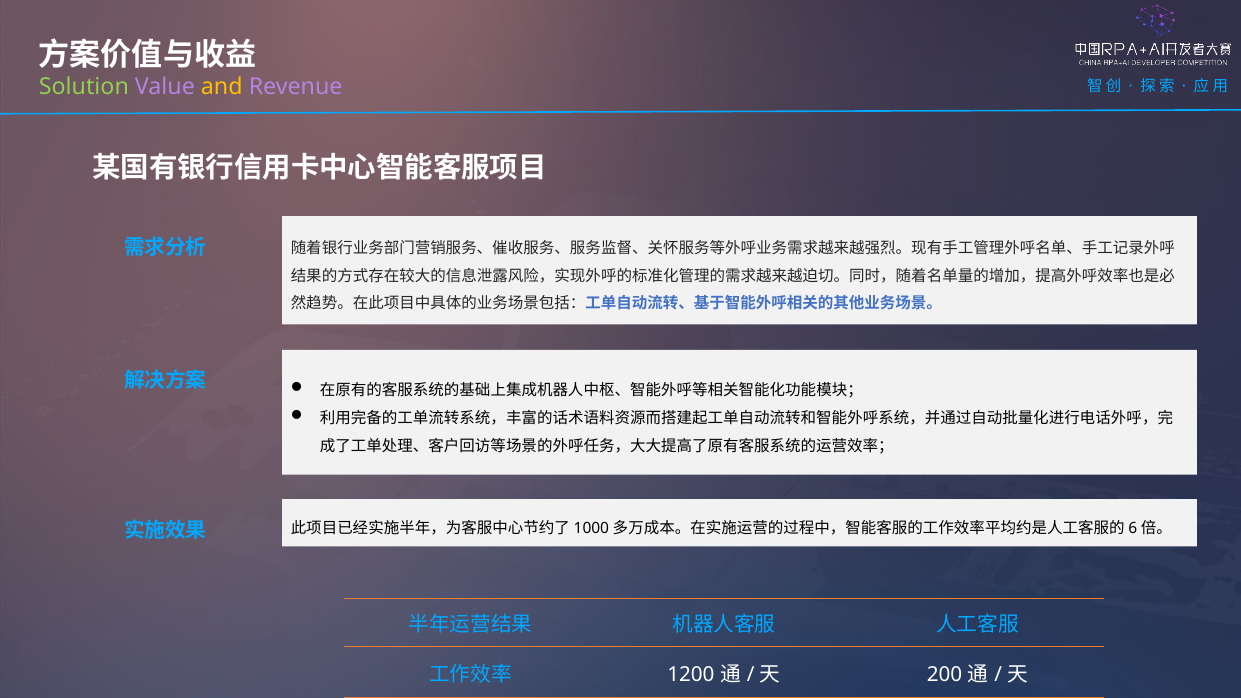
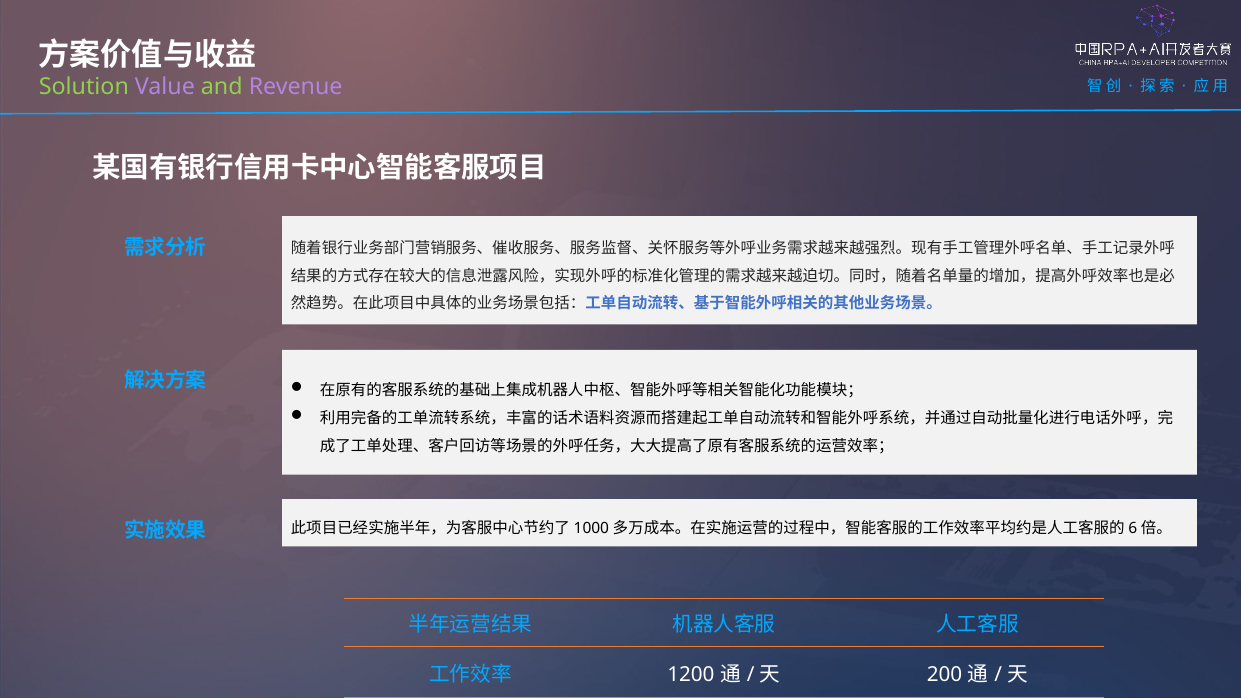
and colour: yellow -> light green (222, 87)
